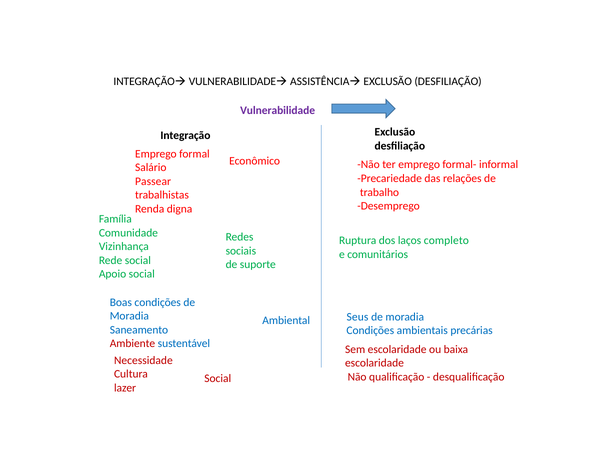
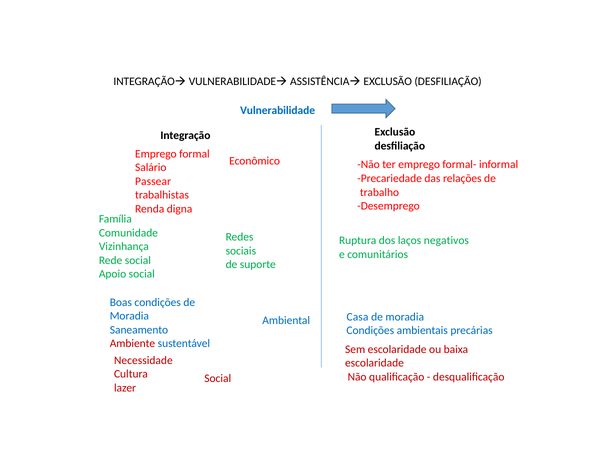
Vulnerabilidade colour: purple -> blue (278, 110)
completo: completo -> negativos (446, 241)
Seus: Seus -> Casa (358, 317)
